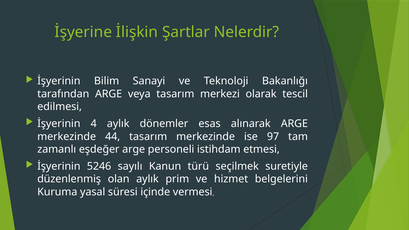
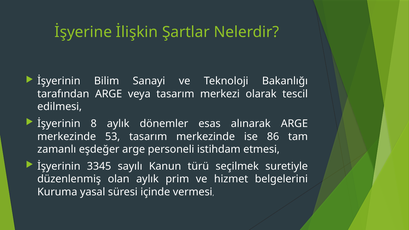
4: 4 -> 8 (94, 124)
44: 44 -> 53 (113, 137)
97: 97 -> 86 (273, 137)
5246: 5246 -> 3345 (99, 166)
